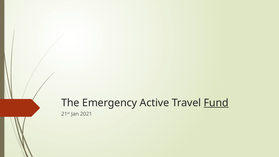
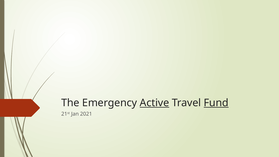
Active underline: none -> present (154, 103)
